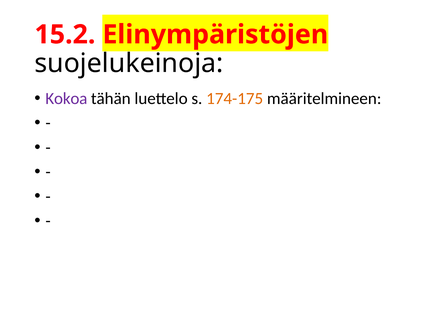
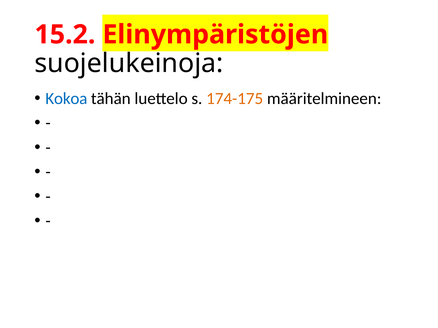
Kokoa colour: purple -> blue (66, 99)
